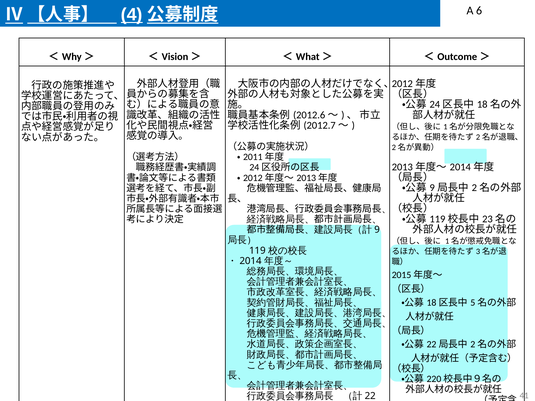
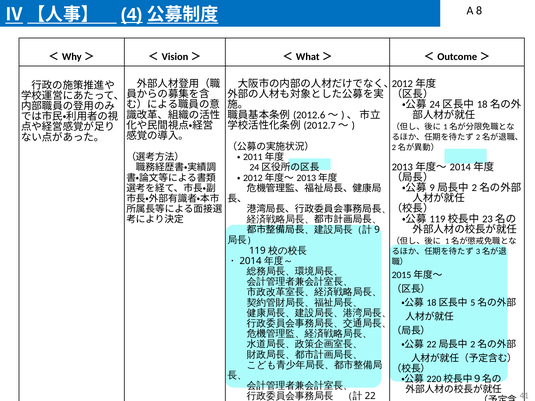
6: 6 -> 8 (479, 11)
